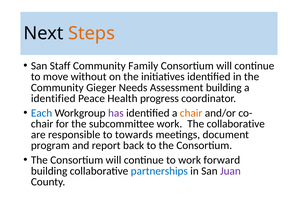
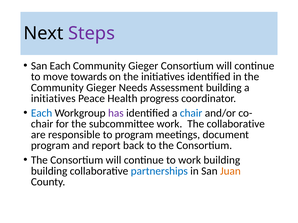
Steps colour: orange -> purple (92, 33)
San Staff: Staff -> Each (60, 66)
Family: Family -> Gieger (143, 66)
without: without -> towards (89, 77)
identified: identified -> initiatives (53, 99)
chair colour: orange -> blue (191, 113)
to towards: towards -> program (134, 135)
work forward: forward -> building (222, 160)
Juan colour: purple -> orange (230, 171)
